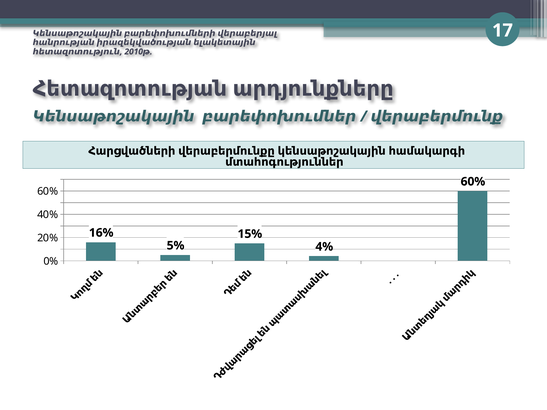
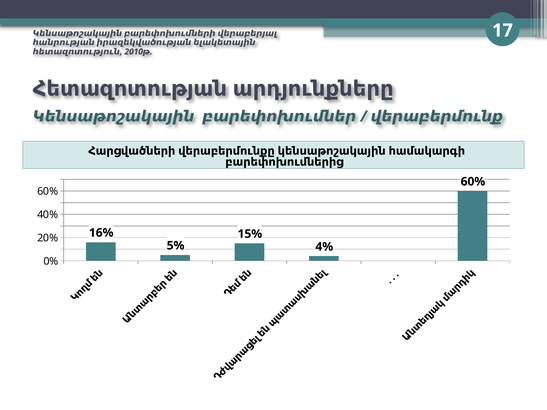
մտահոգություններ: մտահոգություններ -> բարեփոխումներից (284, 162)
